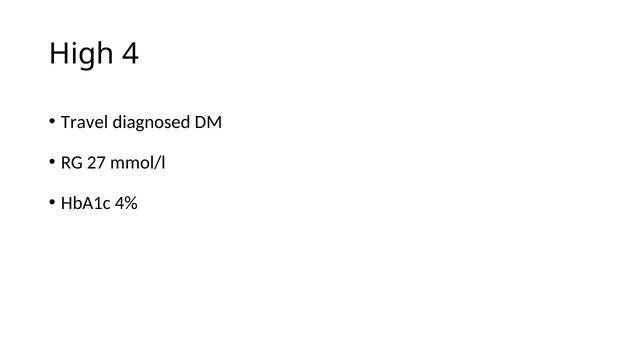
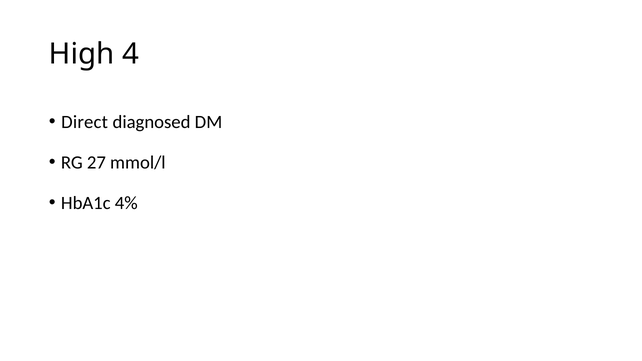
Travel: Travel -> Direct (85, 122)
